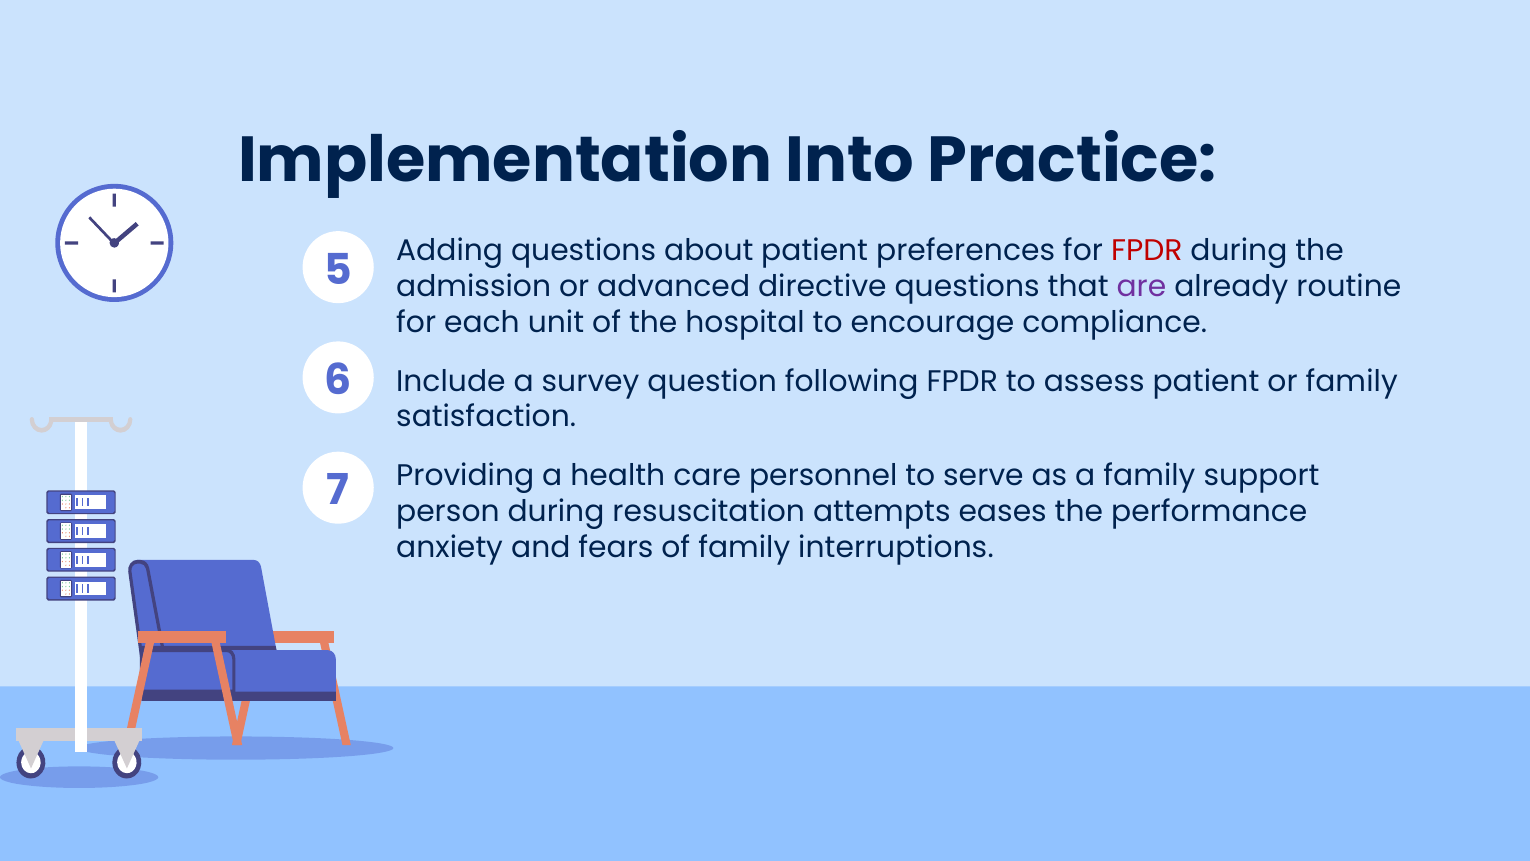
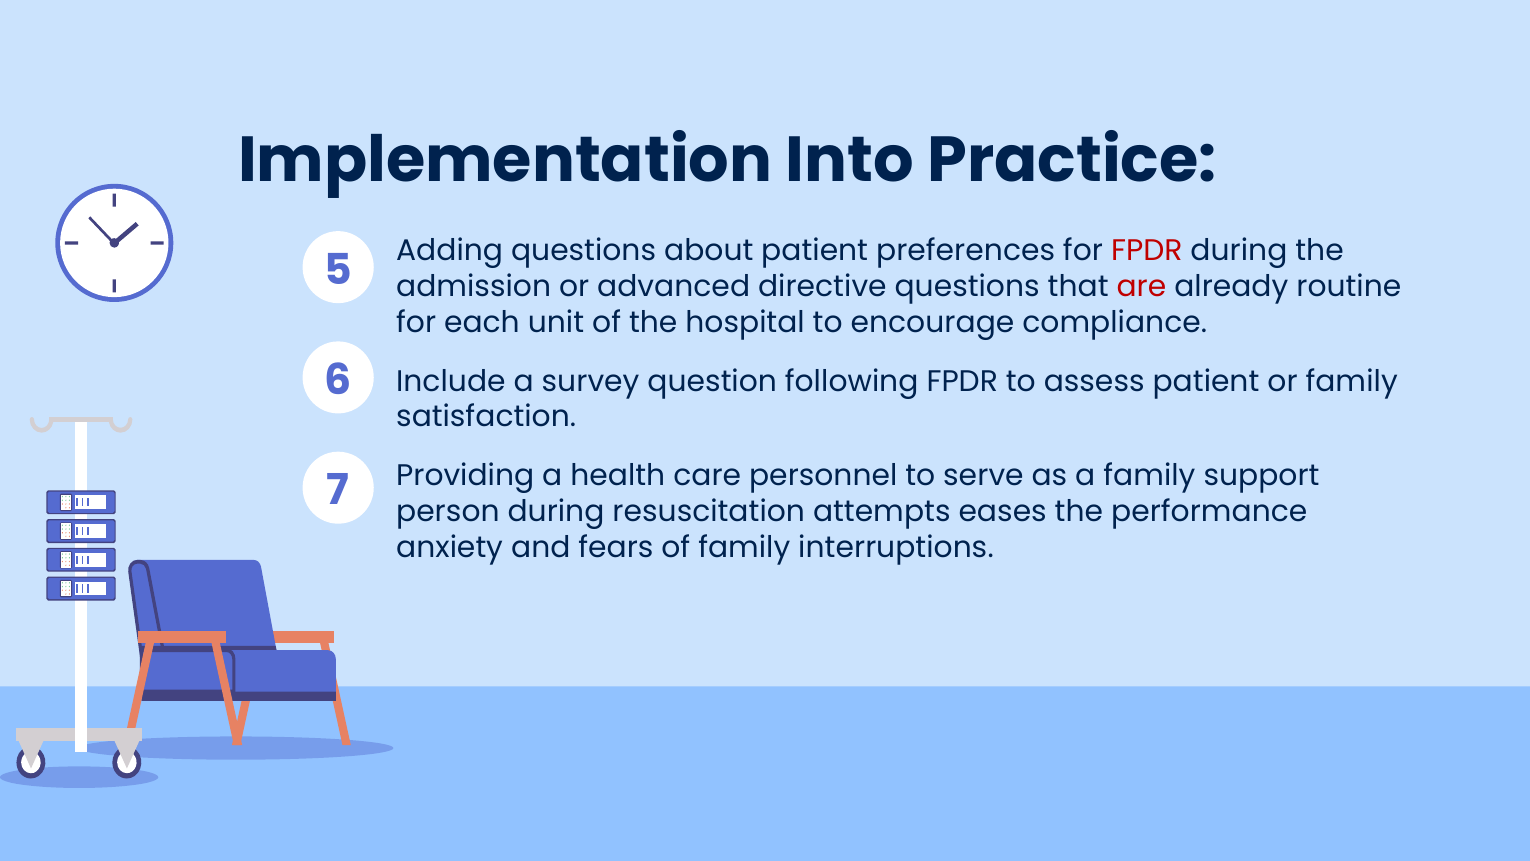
are colour: purple -> red (1141, 287)
